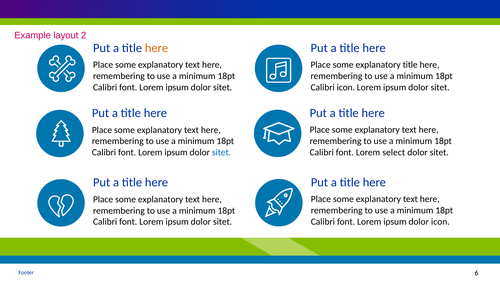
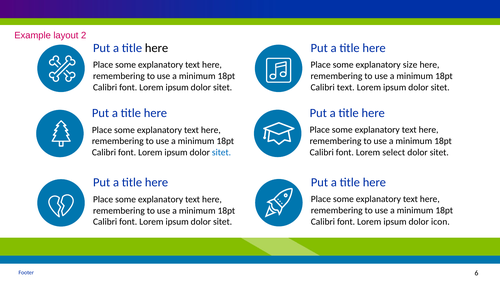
here colour: orange -> black (157, 48)
explanatory title: title -> size (410, 65)
Calibri icon: icon -> text (346, 87)
